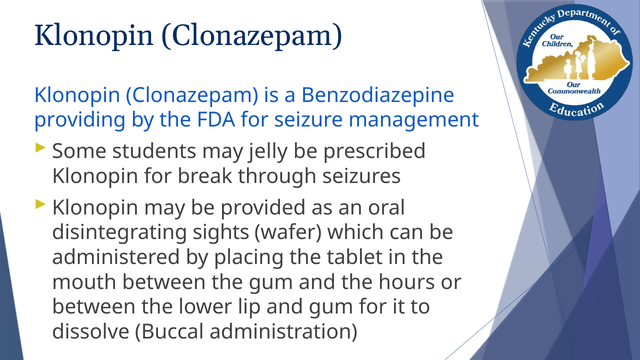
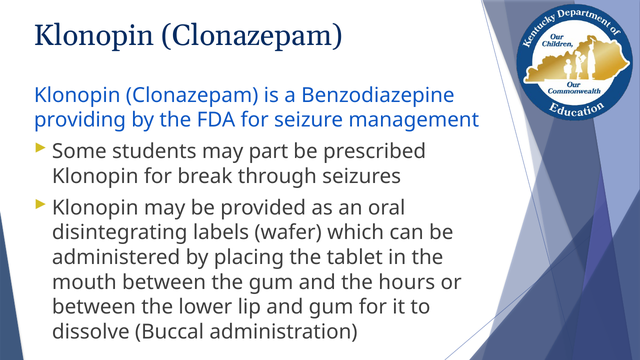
jelly: jelly -> part (268, 152)
sights: sights -> labels (221, 233)
